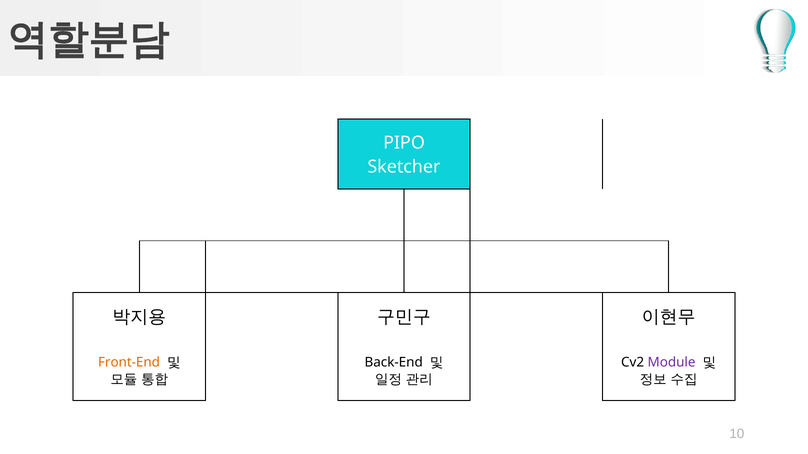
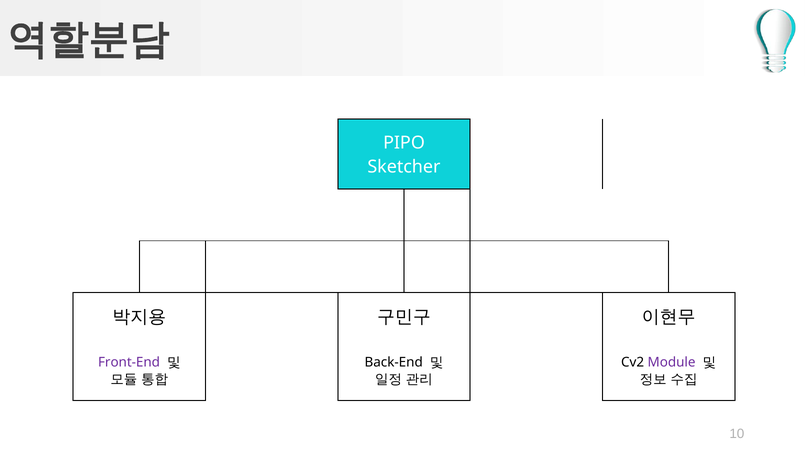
Front-End colour: orange -> purple (129, 363)
